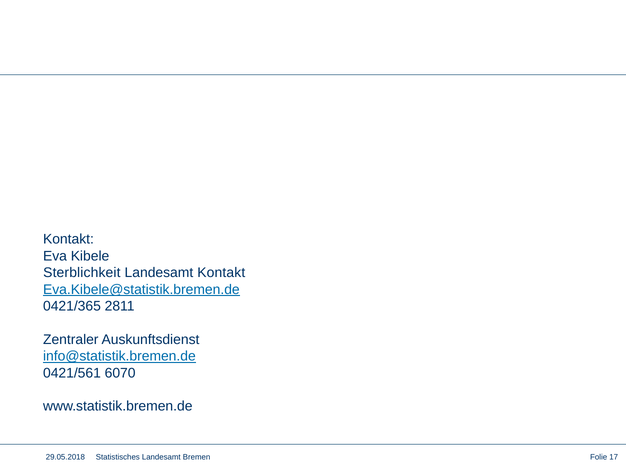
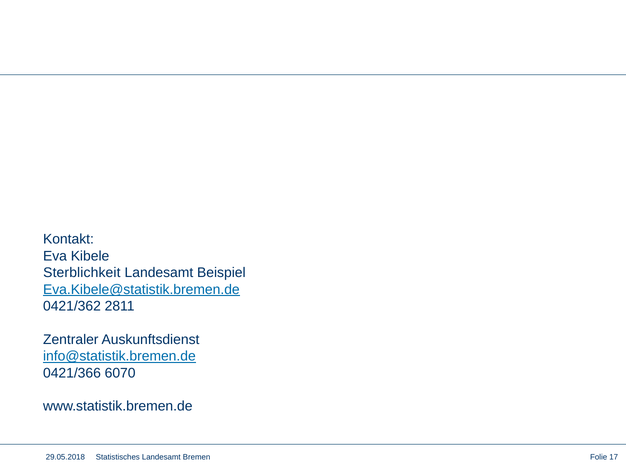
Landesamt Kontakt: Kontakt -> Beispiel (221, 272)
0421/365: 0421/365 -> 0421/362 (72, 306)
0421/561: 0421/561 -> 0421/366 (72, 373)
